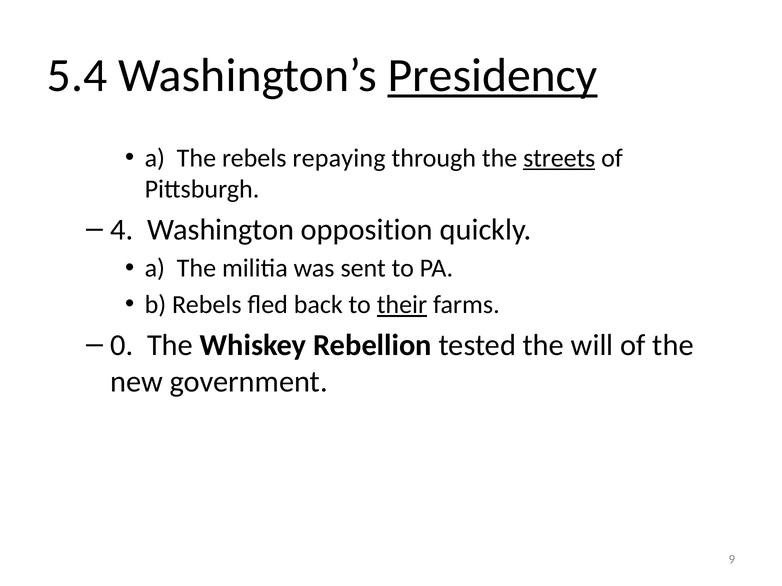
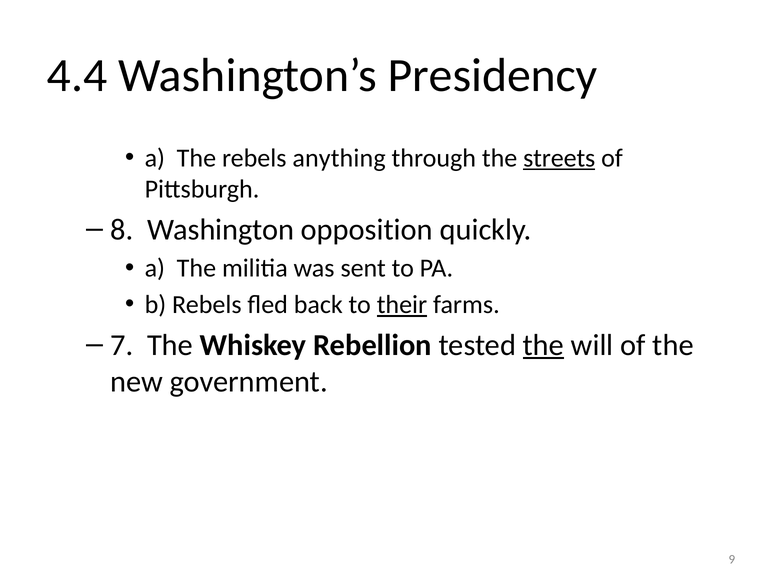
5.4: 5.4 -> 4.4 (77, 76)
Presidency underline: present -> none (493, 76)
repaying: repaying -> anything (339, 158)
4: 4 -> 8 (122, 230)
0: 0 -> 7 (122, 345)
the underline: none -> present (543, 345)
